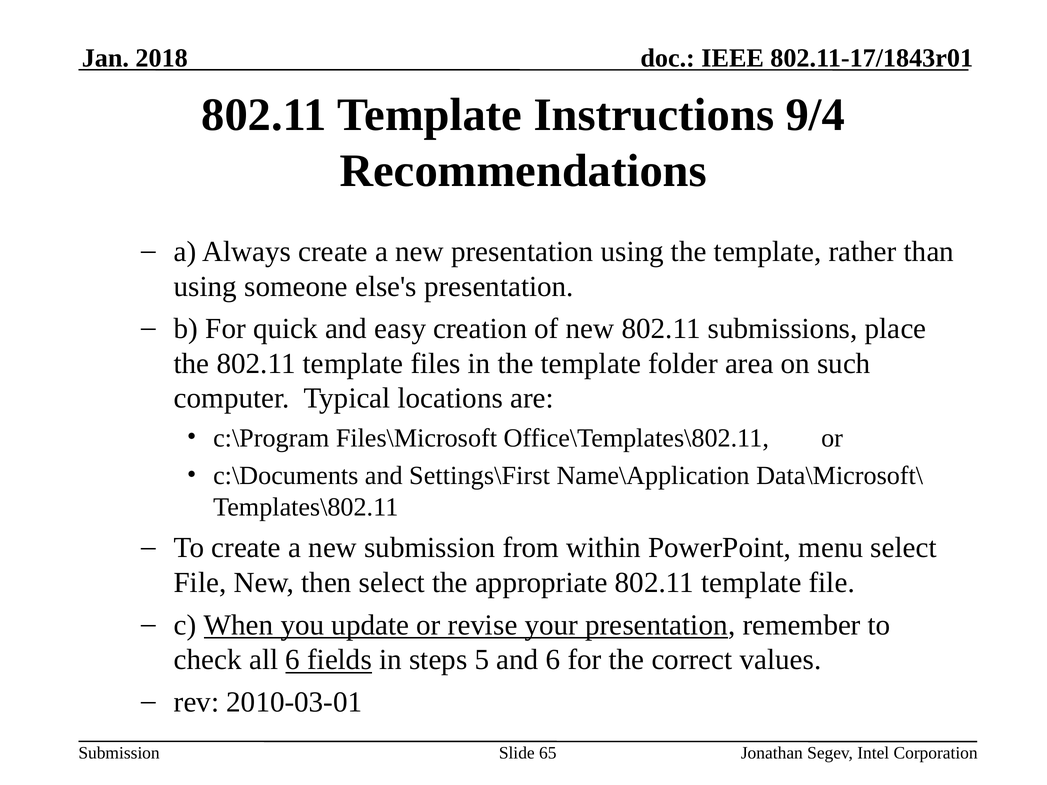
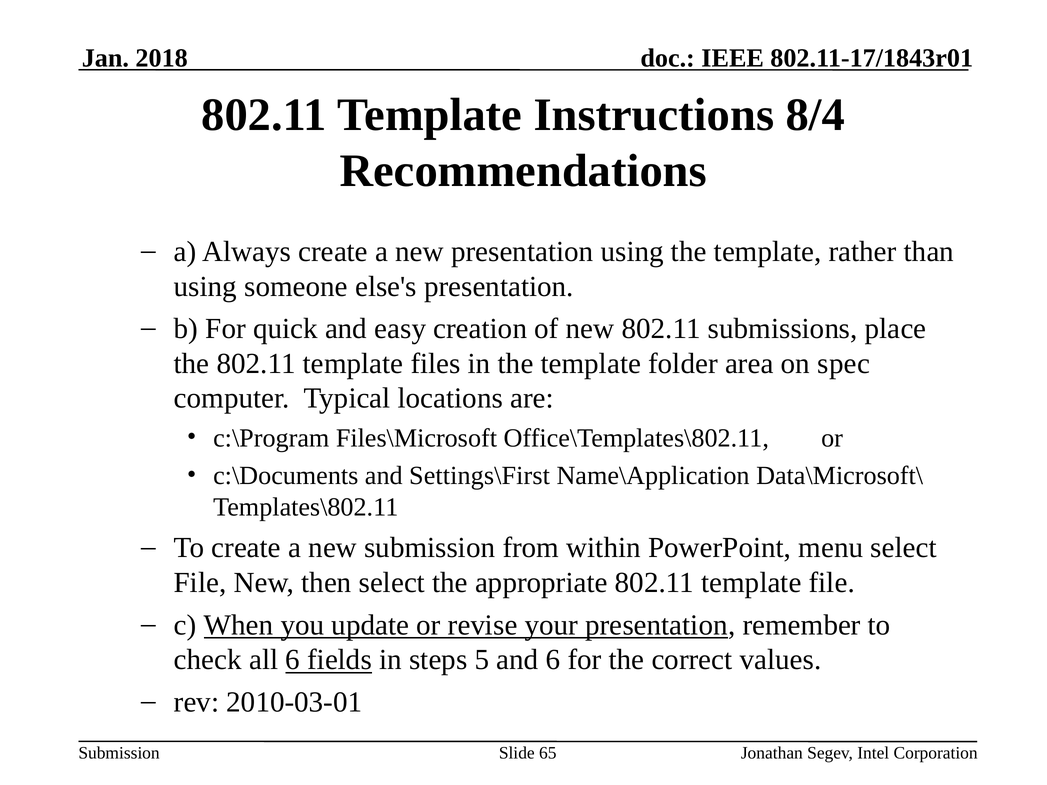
9/4: 9/4 -> 8/4 (815, 115)
such: such -> spec (844, 364)
